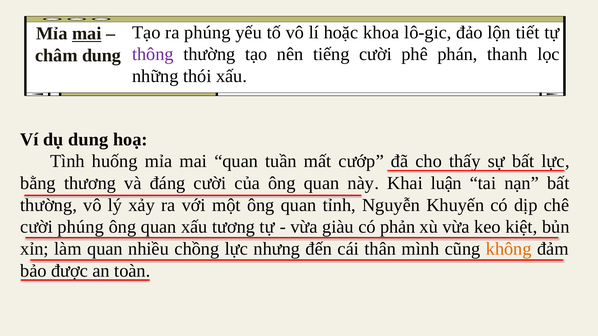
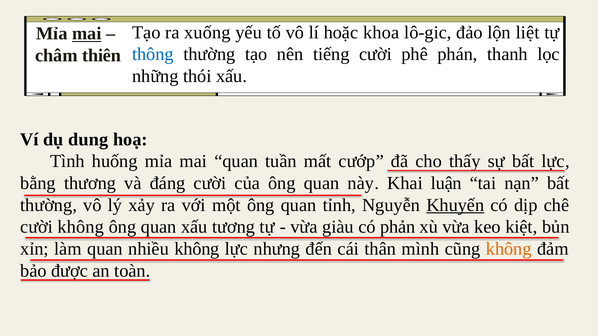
ra phúng: phúng -> xuống (207, 32)
tiết: tiết -> liệt (528, 32)
thông colour: purple -> blue (153, 54)
châm dung: dung -> thiên (102, 56)
Khuyến underline: none -> present (455, 205)
cười phúng: phúng -> không (81, 227)
nhiều chồng: chồng -> không (197, 249)
